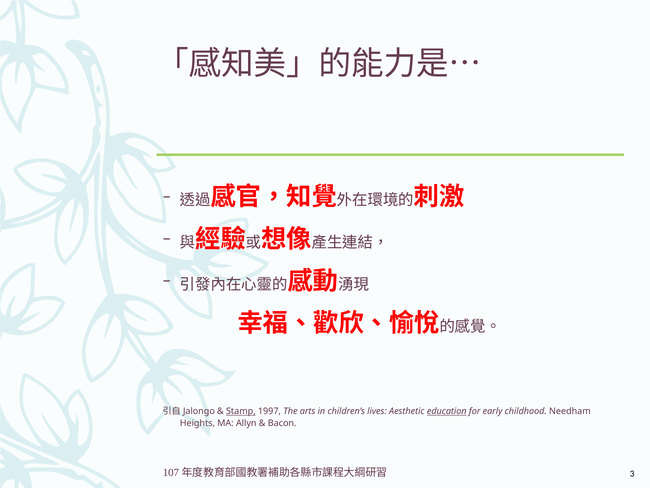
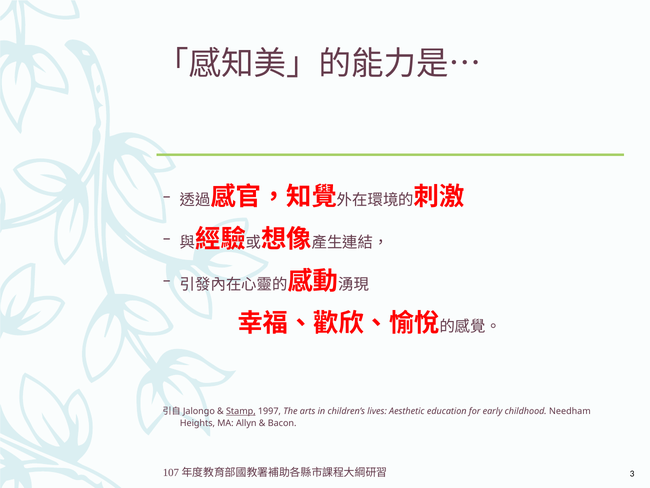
education underline: present -> none (447, 411)
